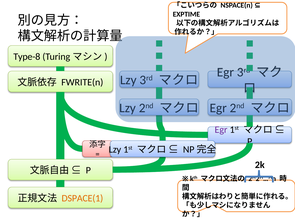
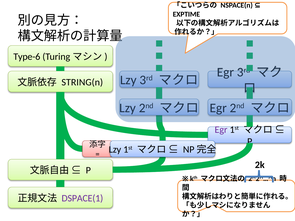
Type-8: Type-8 -> Type-6 (27, 57)
FWRITE(n: FWRITE(n -> STRING(n (82, 82)
DSPACE(1 colour: orange -> purple (82, 198)
